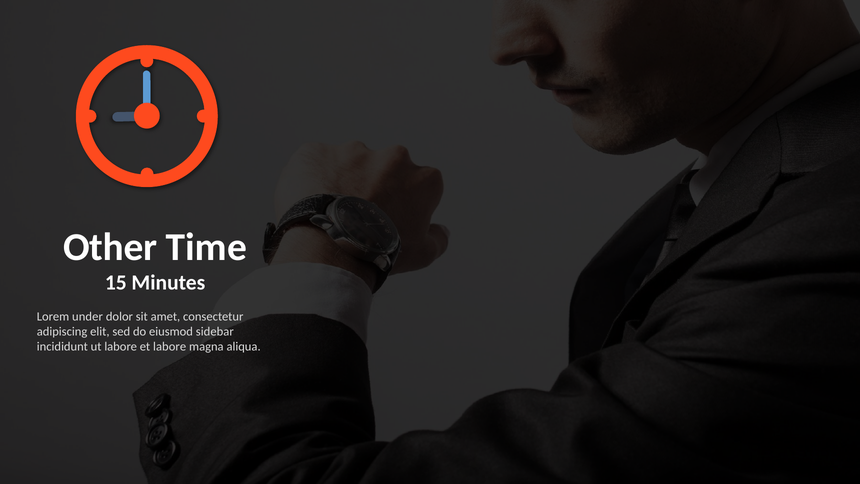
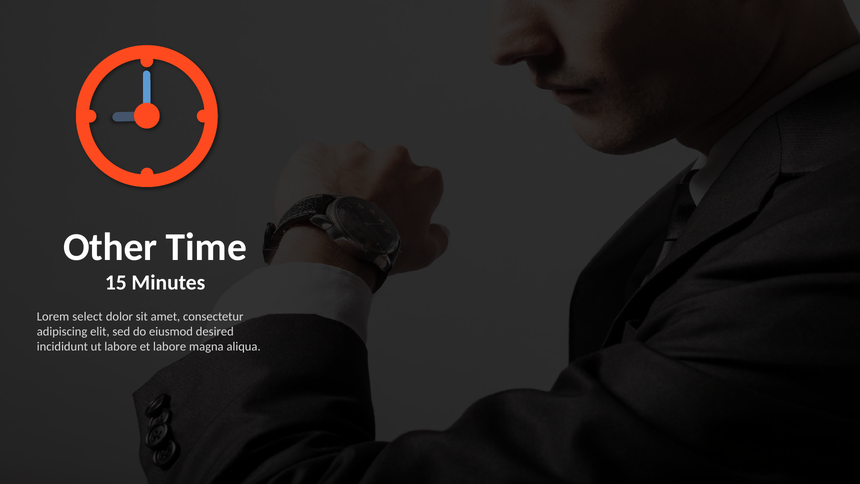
under: under -> select (87, 316)
sidebar: sidebar -> desired (215, 331)
